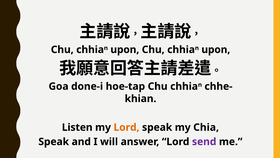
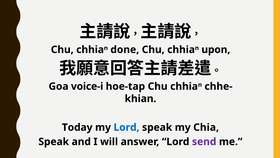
upon: upon -> done (125, 49)
done-i: done-i -> voice-i (87, 86)
Listen: Listen -> Today (77, 127)
Lord colour: orange -> blue (126, 127)
